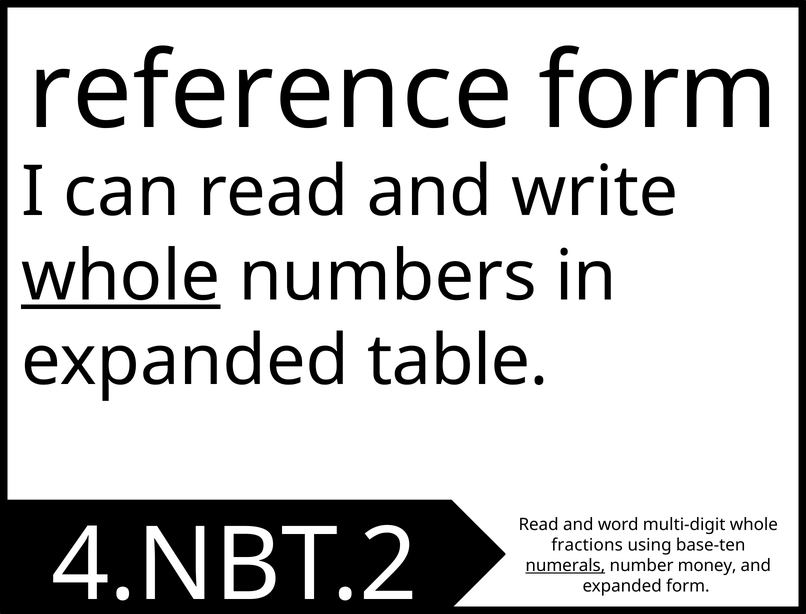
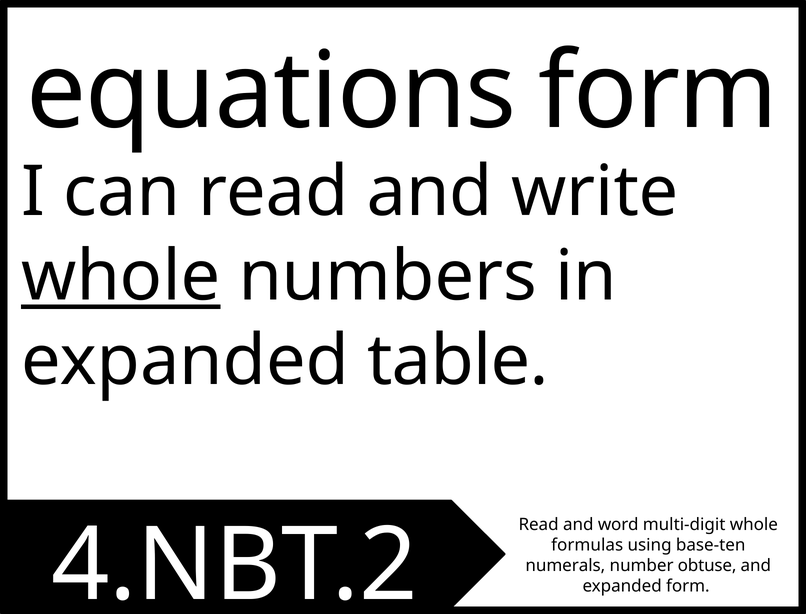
reference: reference -> equations (271, 92)
fractions: fractions -> formulas (587, 545)
numerals underline: present -> none (565, 566)
money: money -> obtuse (707, 566)
